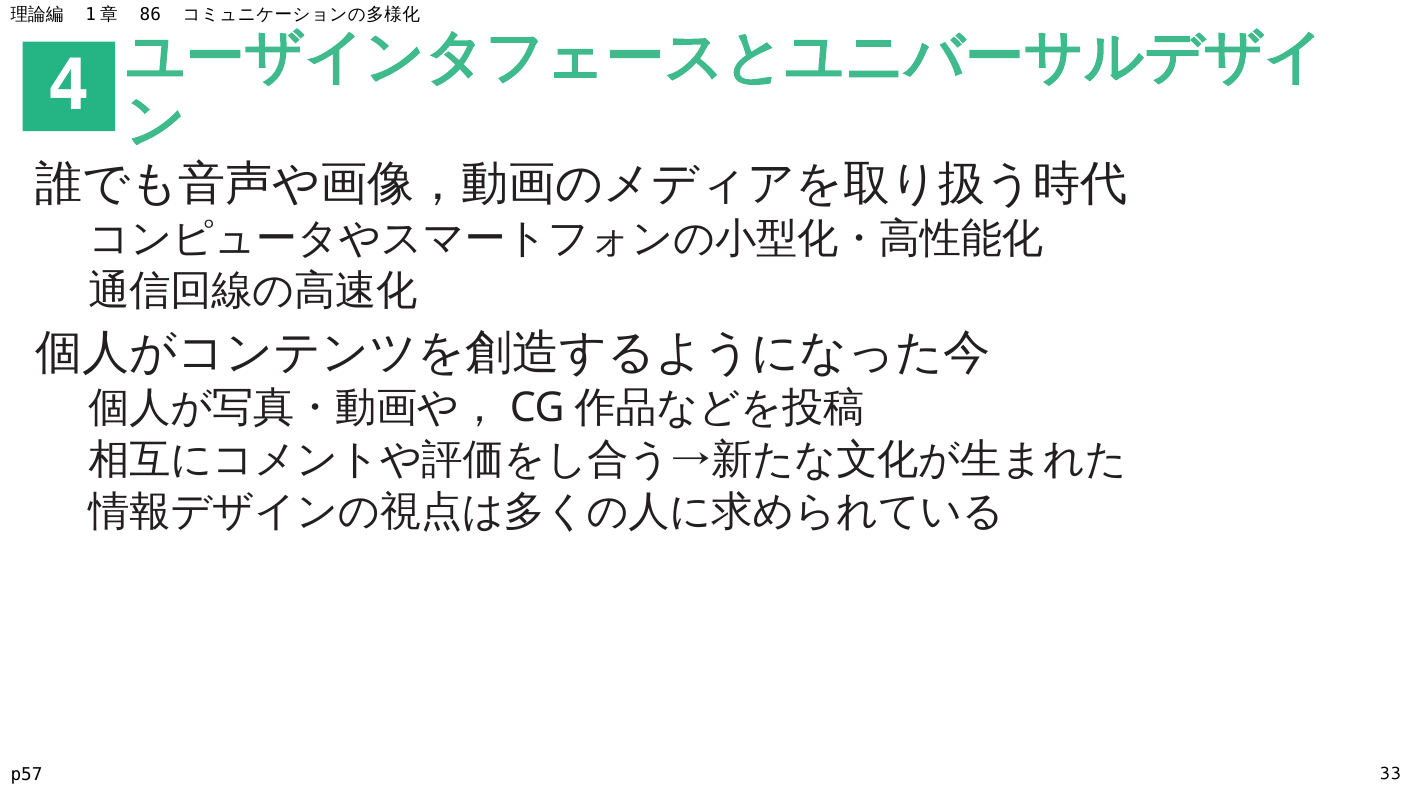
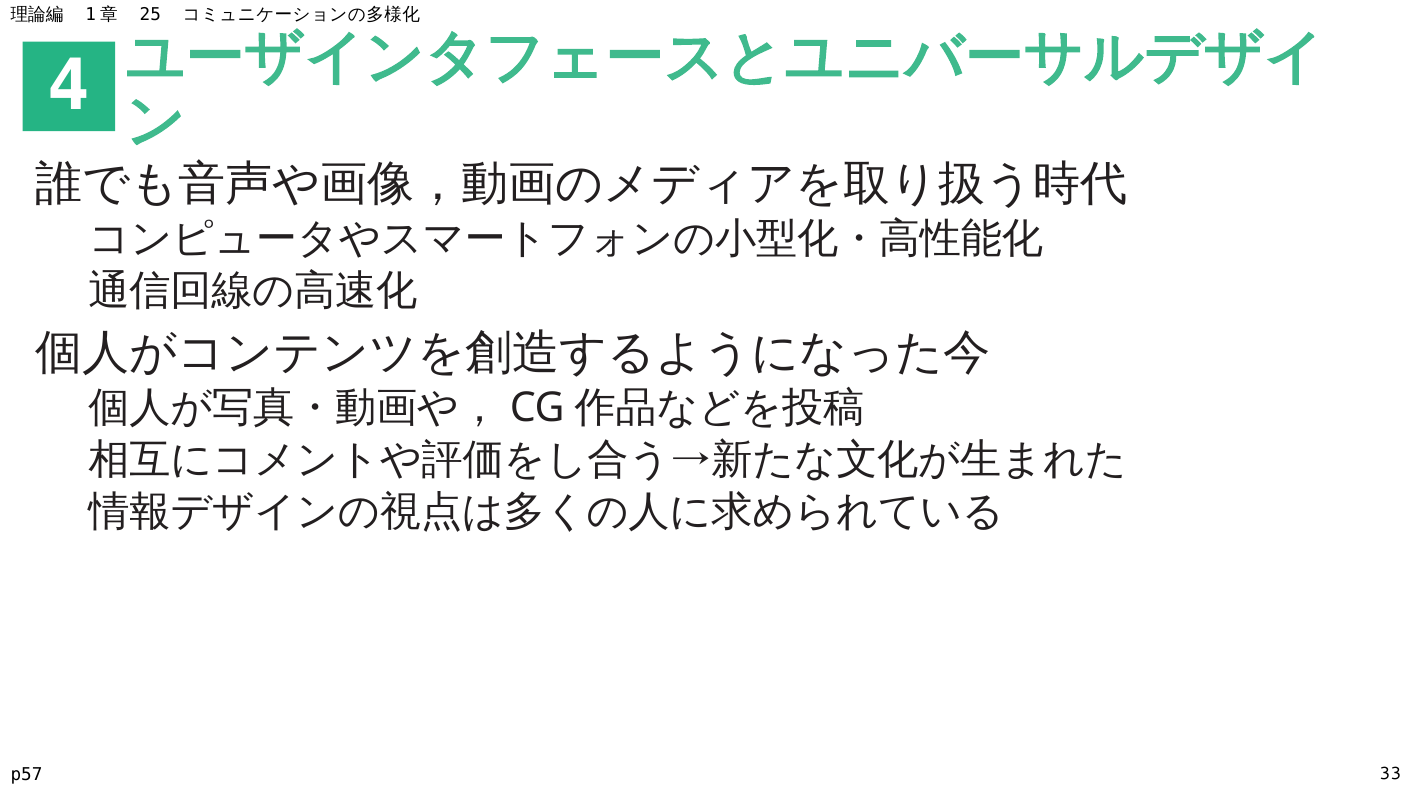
86: 86 -> 25 (150, 15)
